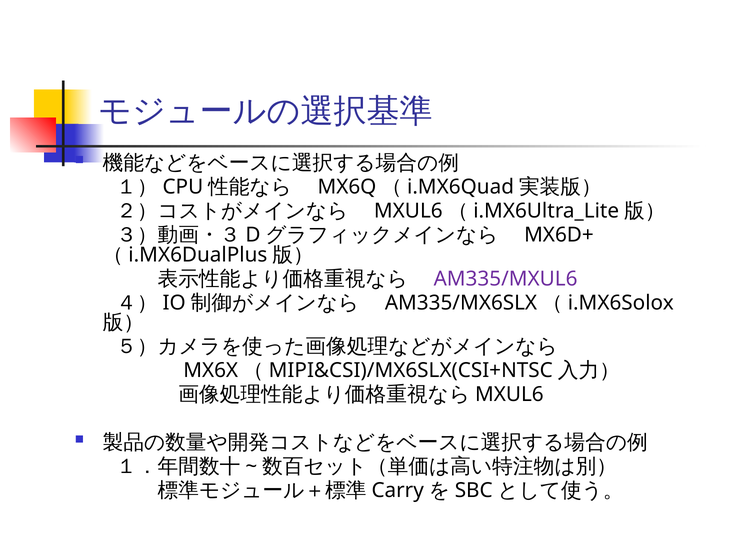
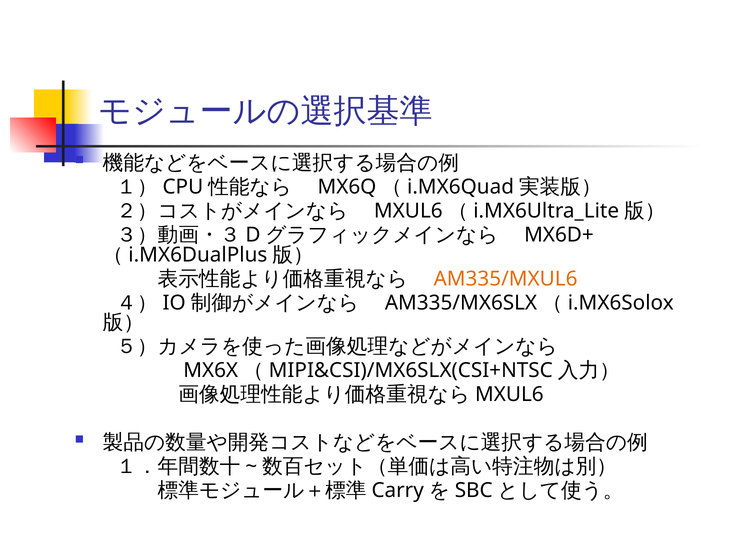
AM335/MXUL6 colour: purple -> orange (506, 279)
